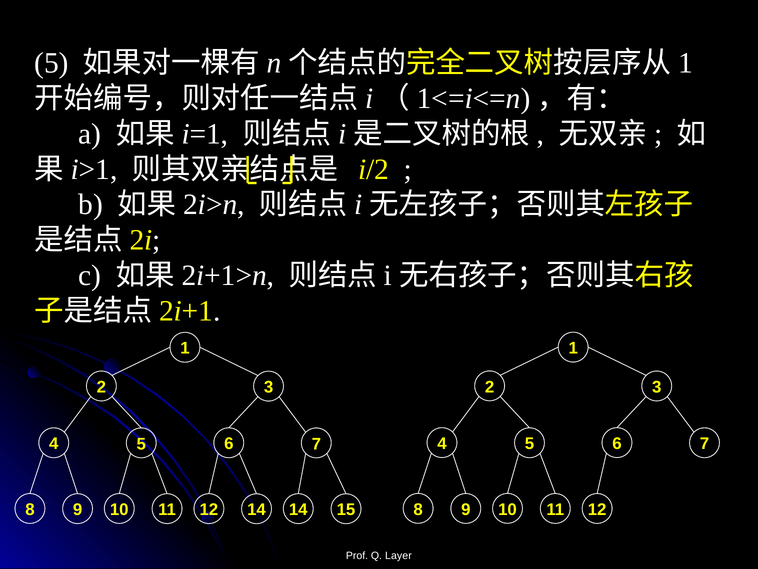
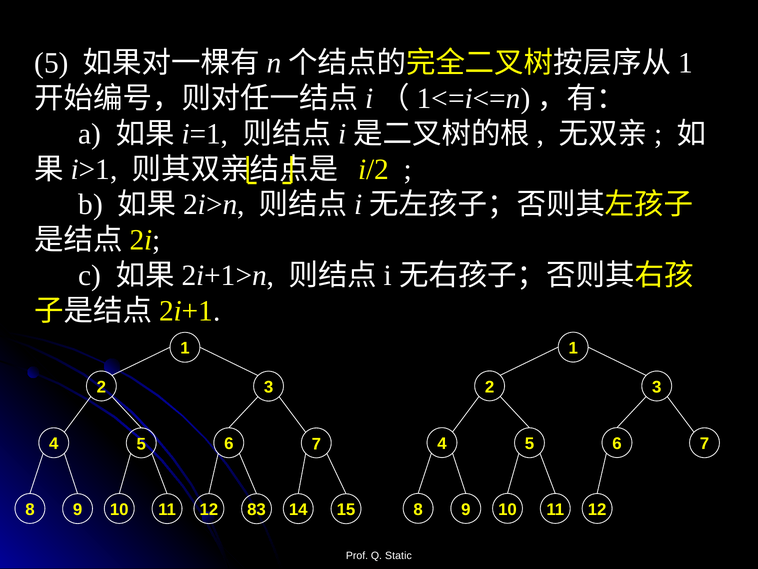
12 14: 14 -> 83 (257, 509)
Layer: Layer -> Static (398, 555)
